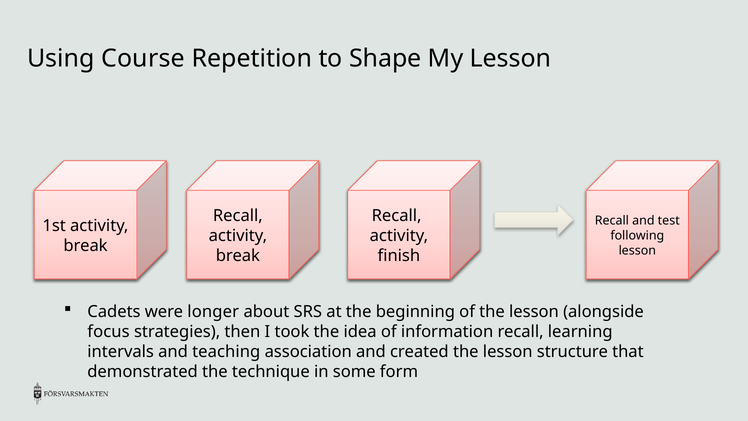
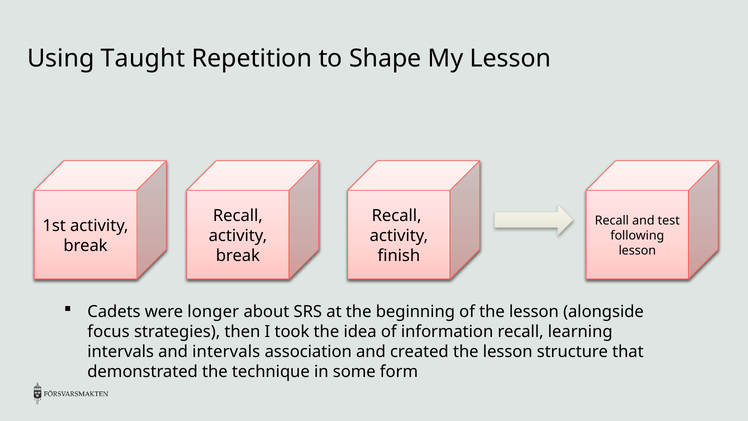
Course: Course -> Taught (143, 59)
and teaching: teaching -> intervals (226, 352)
